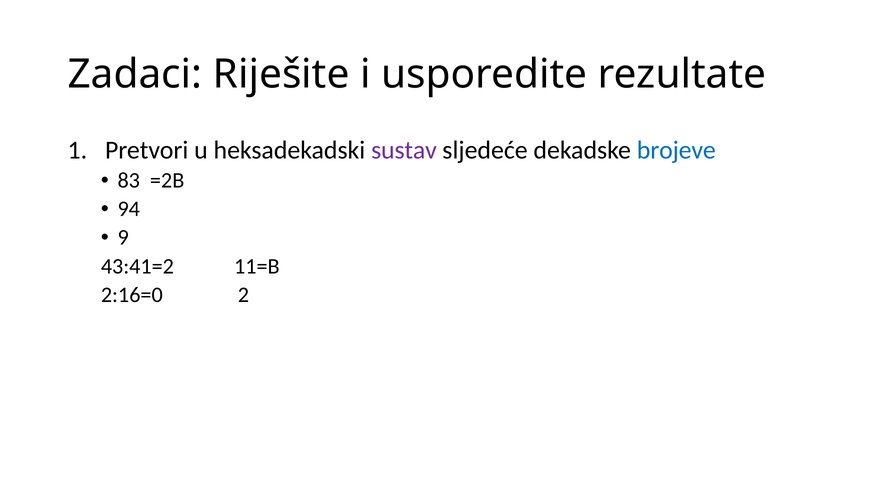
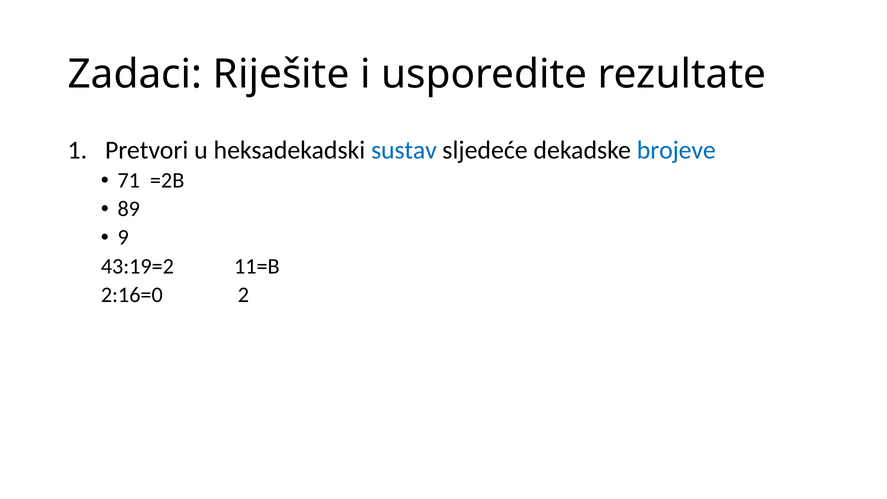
sustav colour: purple -> blue (404, 150)
83: 83 -> 71 (129, 181)
94: 94 -> 89 (129, 209)
43:41=2: 43:41=2 -> 43:19=2 (137, 266)
